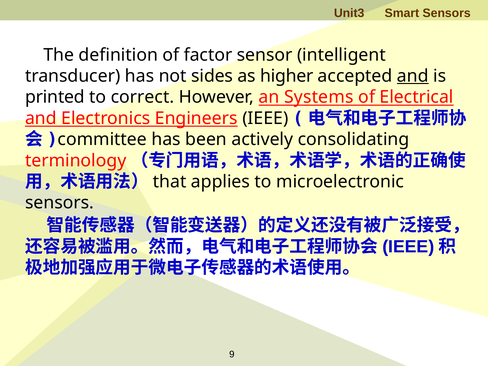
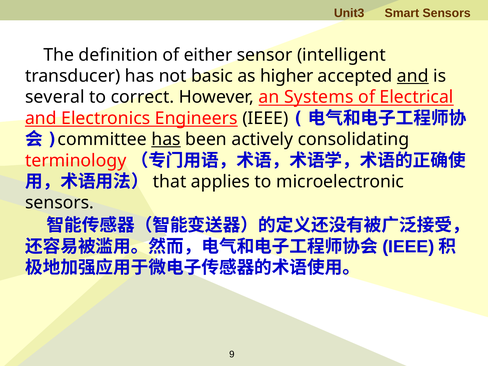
factor: factor -> either (208, 55)
sides: sides -> basic (212, 76)
printed: printed -> several (55, 97)
has underline: none -> present (166, 139)
